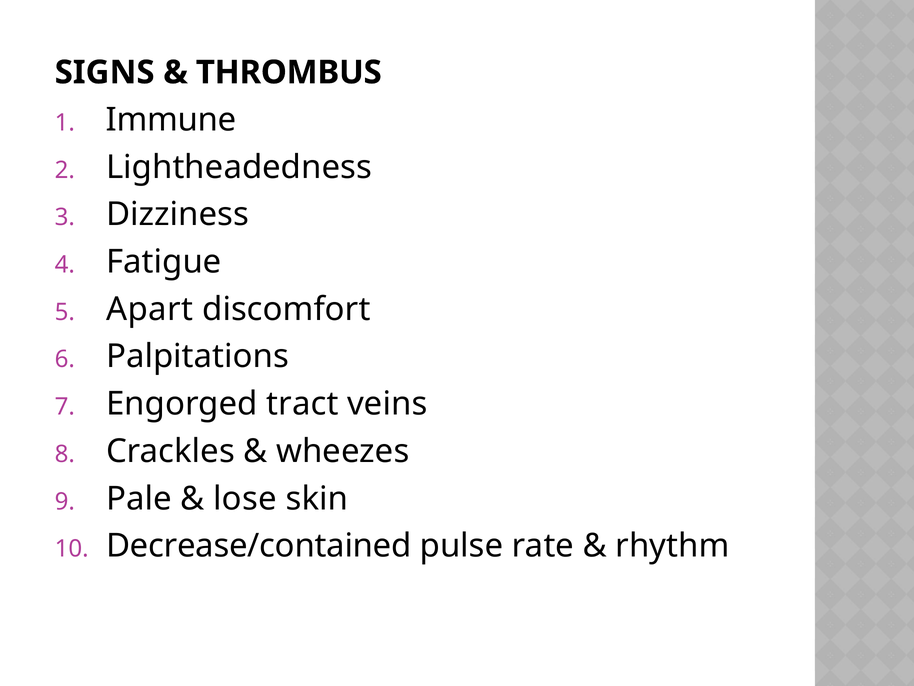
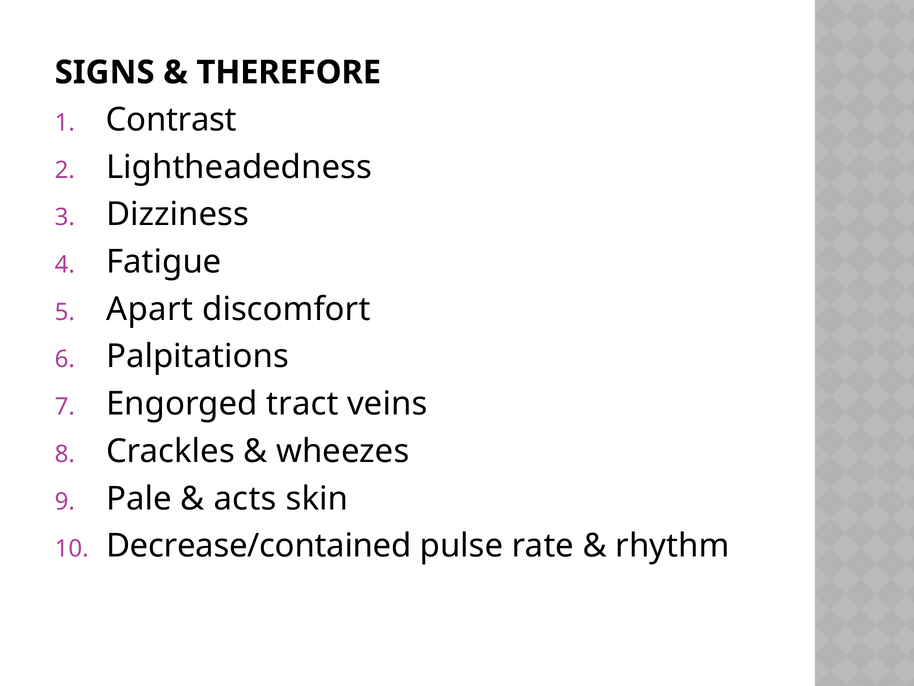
THROMBUS: THROMBUS -> THEREFORE (289, 72)
Immune: Immune -> Contrast (171, 120)
lose: lose -> acts (245, 498)
